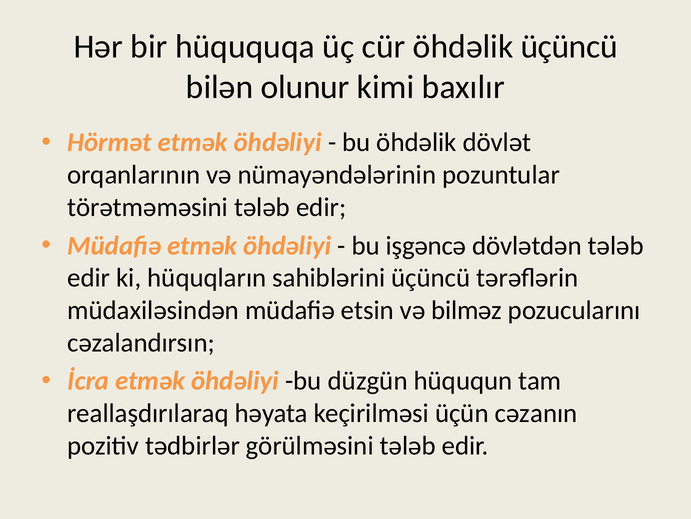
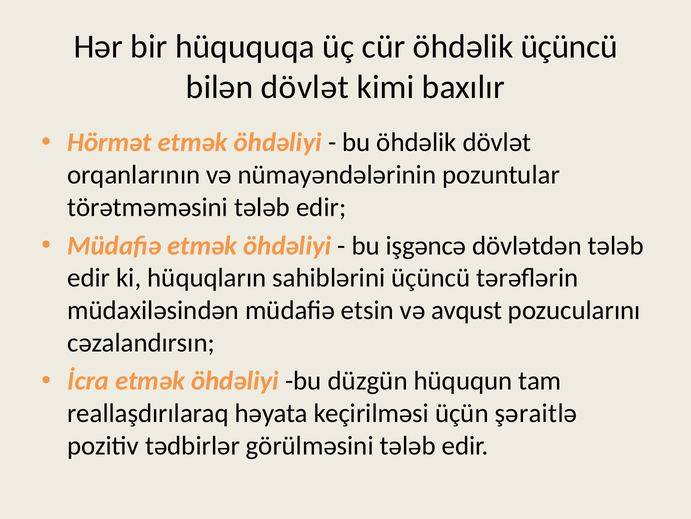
bilən olunur: olunur -> dövlət (305, 87)
bilməz: bilməz -> avqust (467, 310)
cəzanın: cəzanın -> şəraitlə (536, 413)
